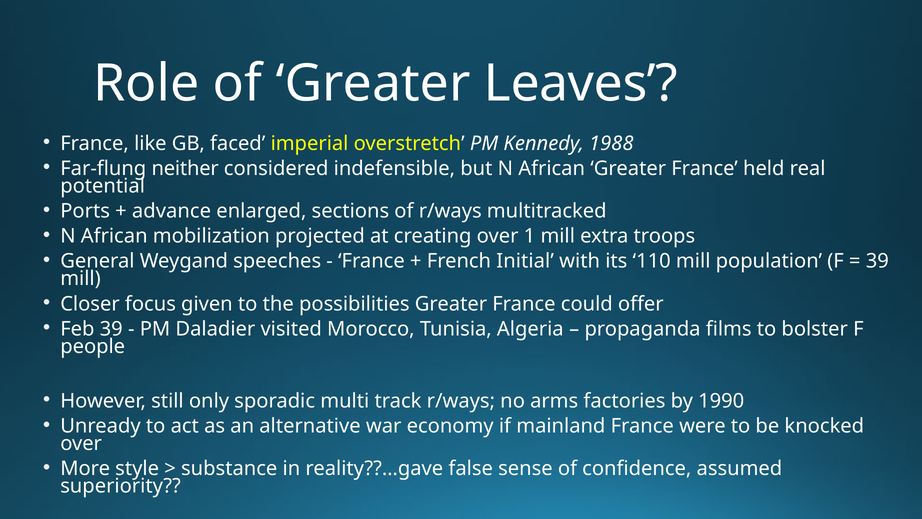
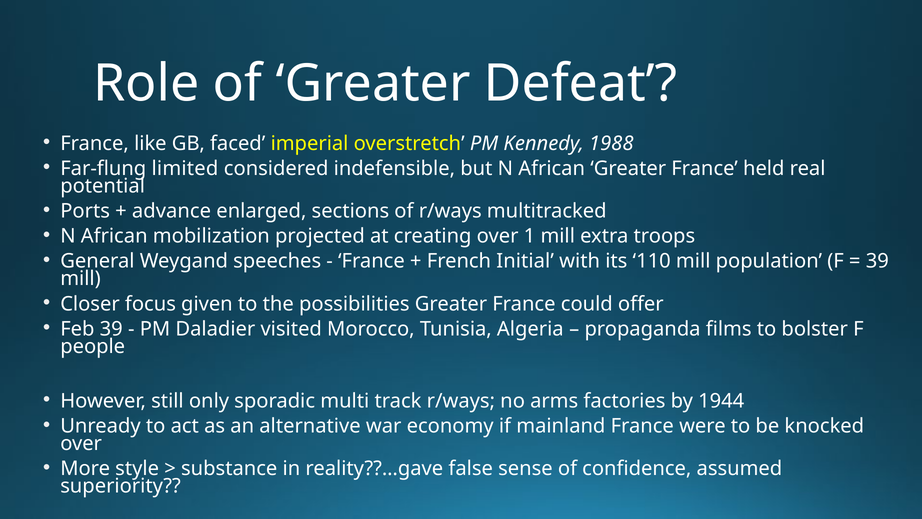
Leaves: Leaves -> Defeat (581, 84)
neither: neither -> limited (185, 168)
1990: 1990 -> 1944 (721, 401)
